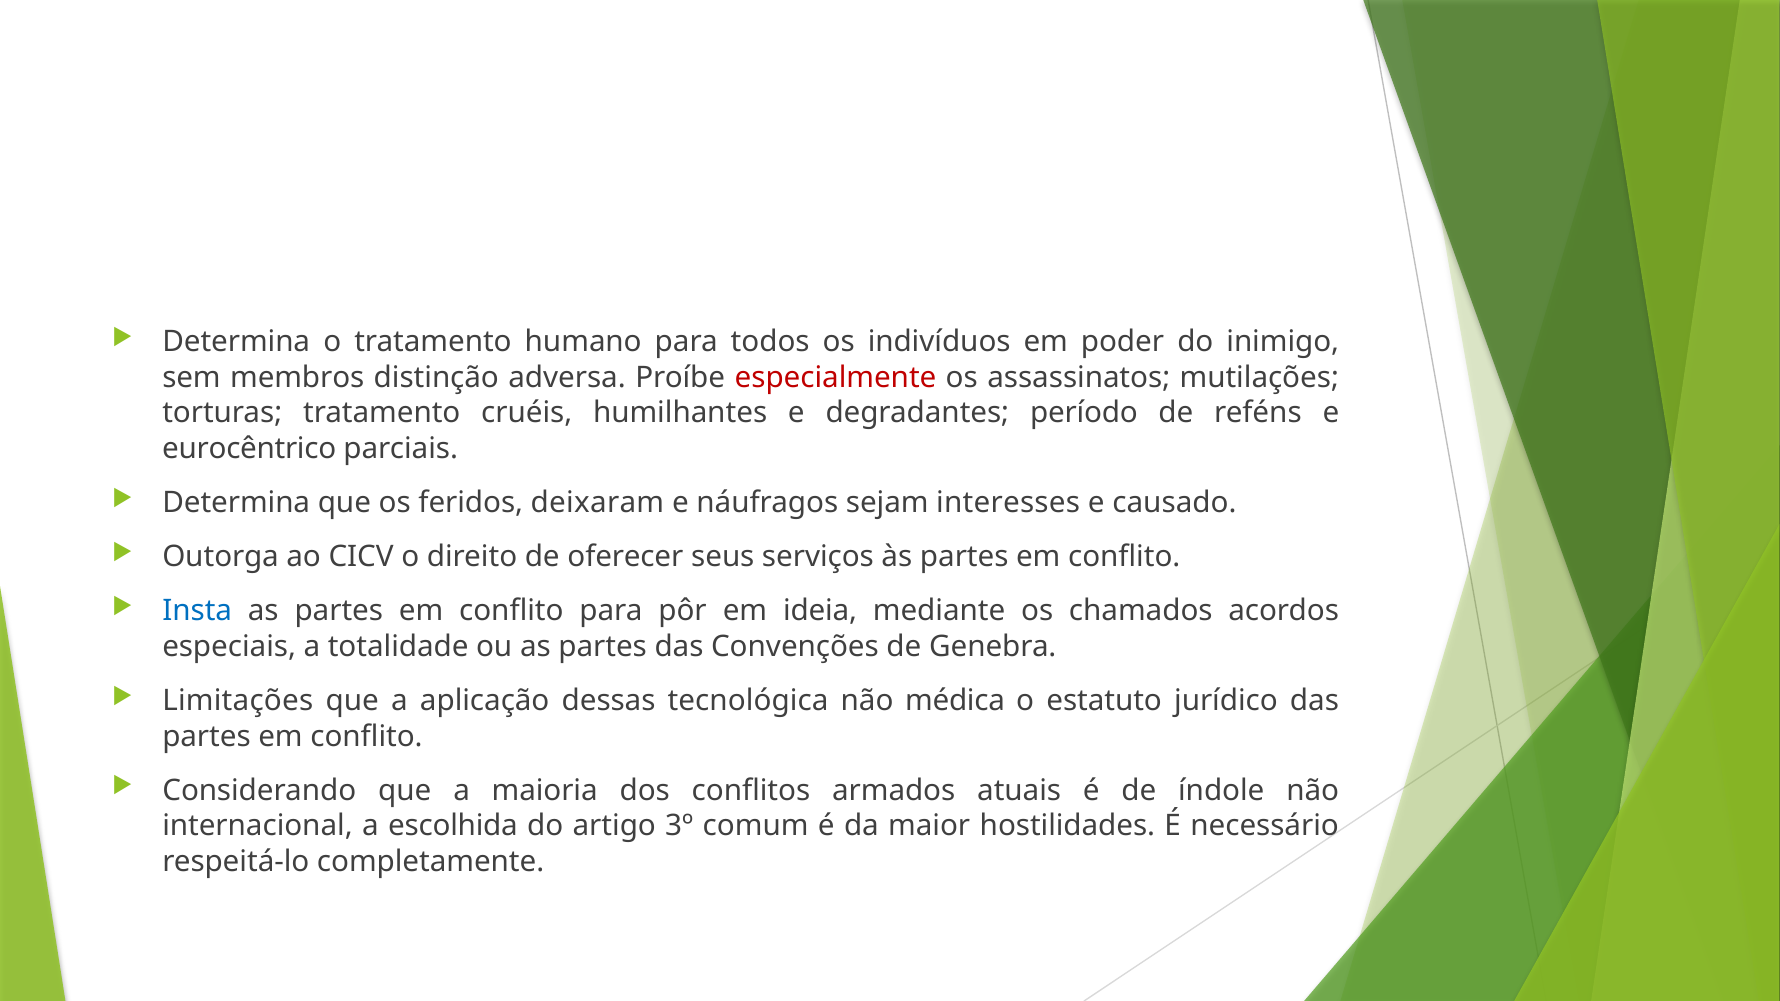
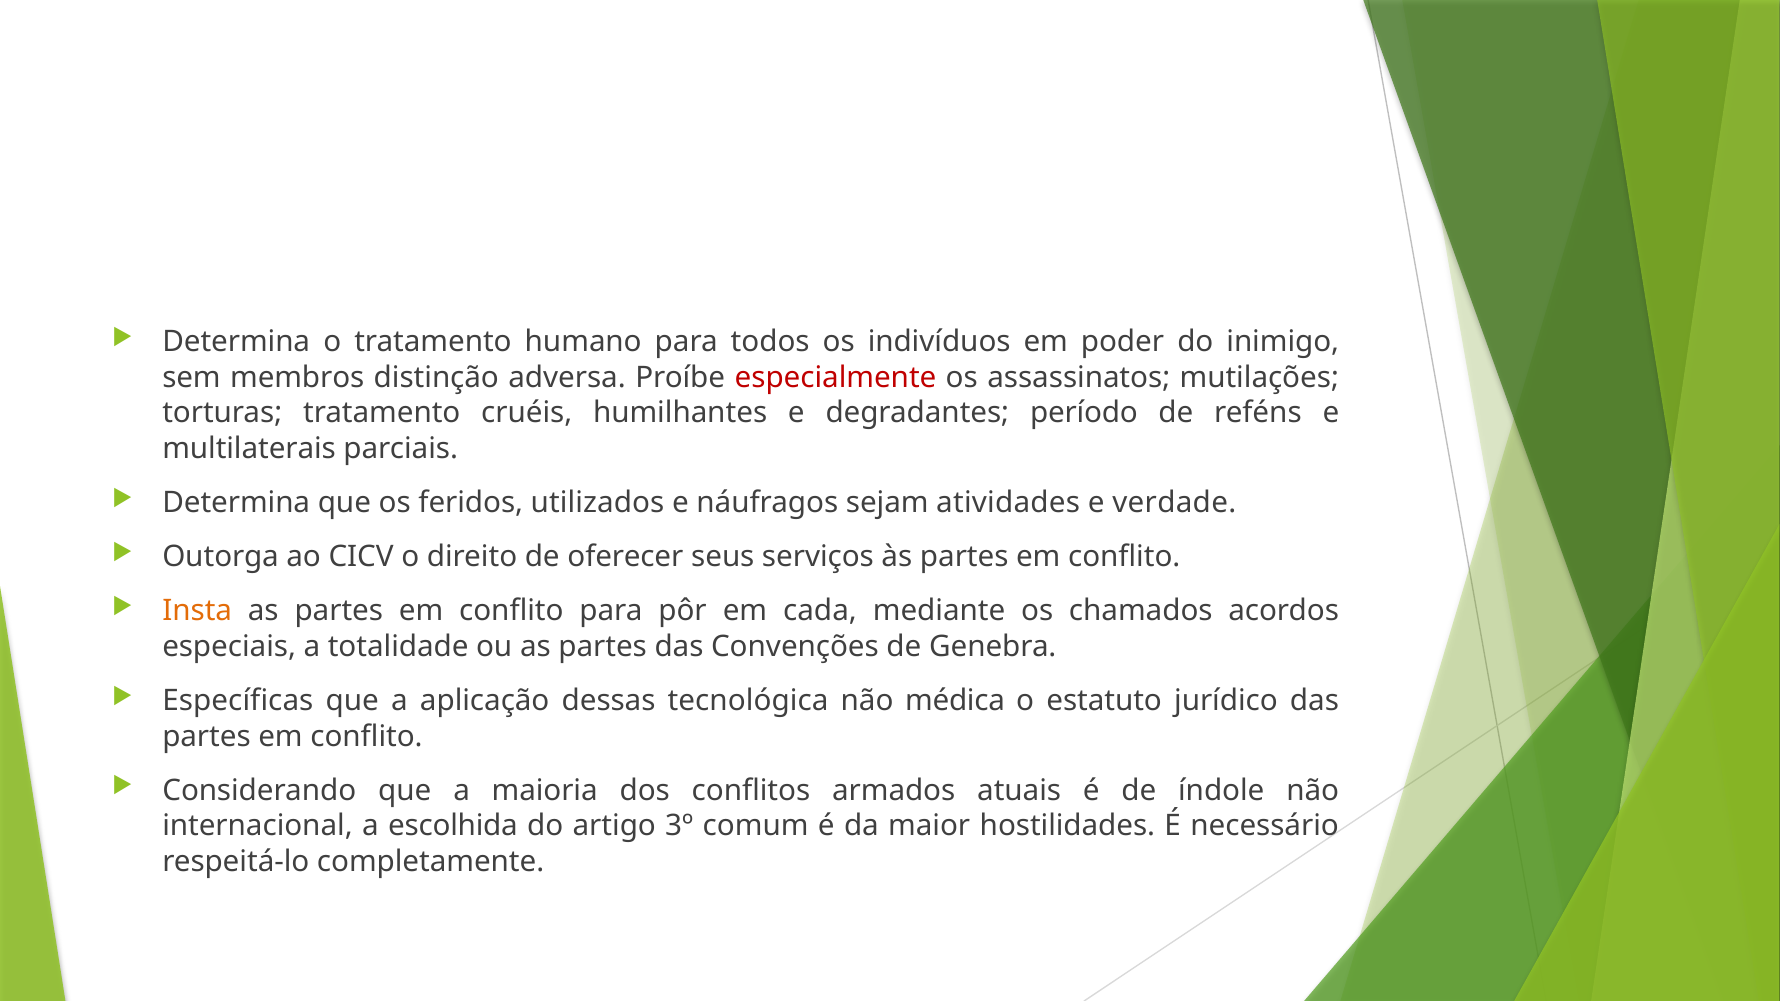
eurocêntrico: eurocêntrico -> multilaterais (249, 449)
deixaram: deixaram -> utilizados (598, 503)
interesses: interesses -> atividades (1008, 503)
causado: causado -> verdade (1174, 503)
Insta colour: blue -> orange (197, 611)
ideia: ideia -> cada (820, 611)
Limitações: Limitações -> Específicas (238, 701)
